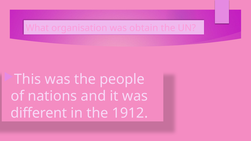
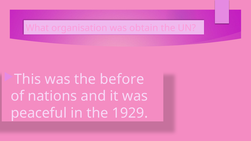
people: people -> before (122, 79)
different: different -> peaceful (39, 113)
1912: 1912 -> 1929 (130, 113)
